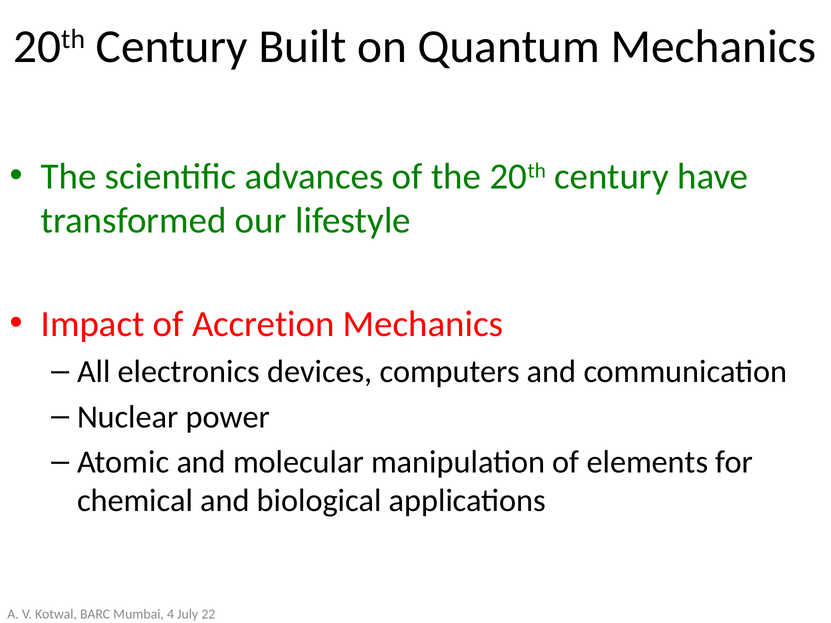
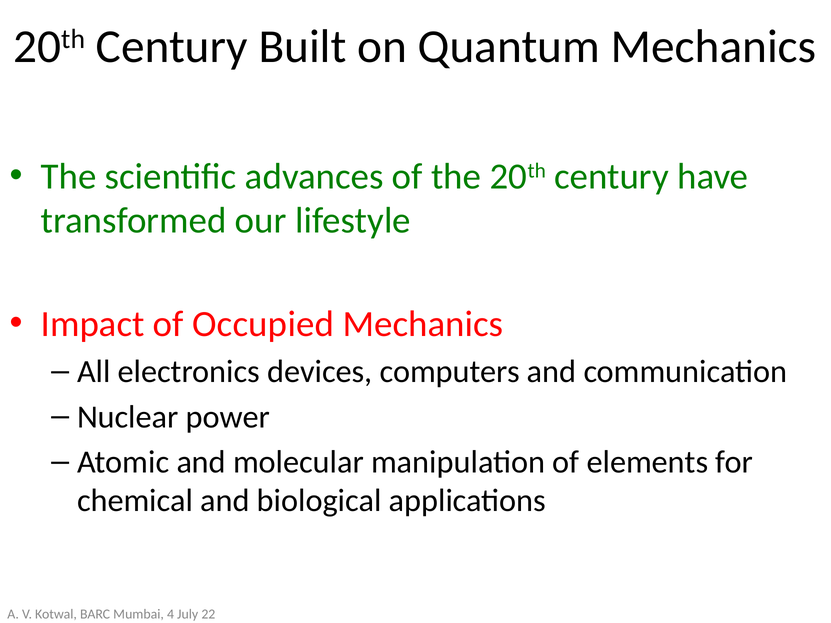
Accretion: Accretion -> Occupied (263, 324)
